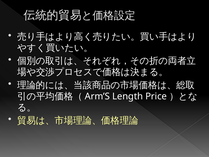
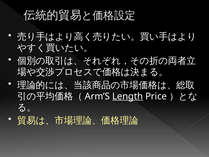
Length underline: none -> present (128, 96)
